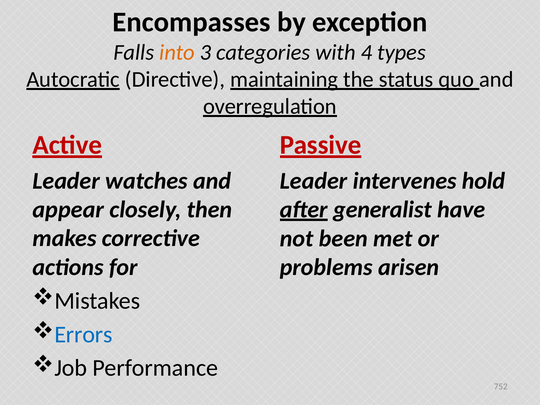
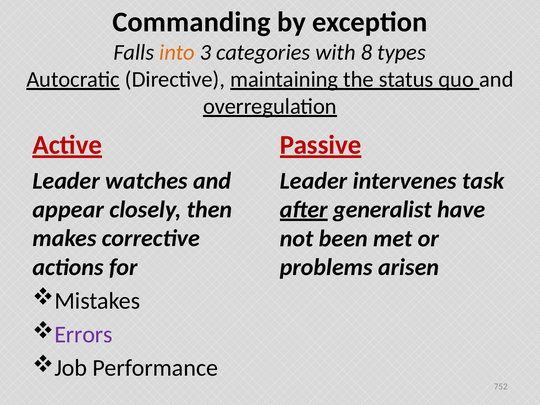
Encompasses: Encompasses -> Commanding (191, 22)
4: 4 -> 8 (366, 52)
hold: hold -> task (483, 181)
Errors colour: blue -> purple (83, 334)
